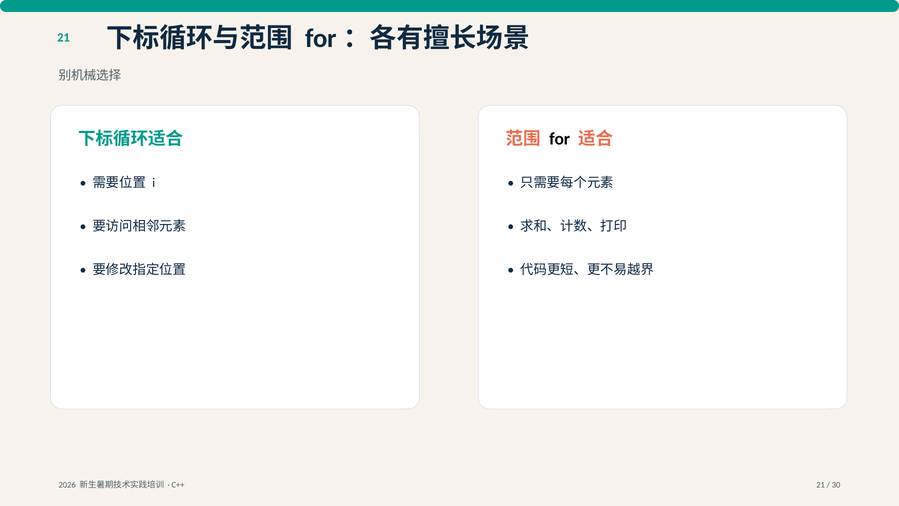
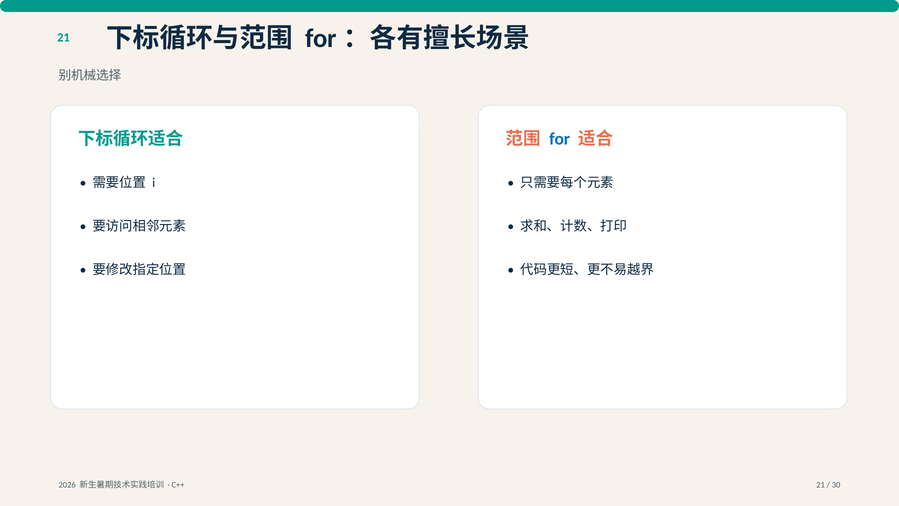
for colour: black -> blue (560, 139)
